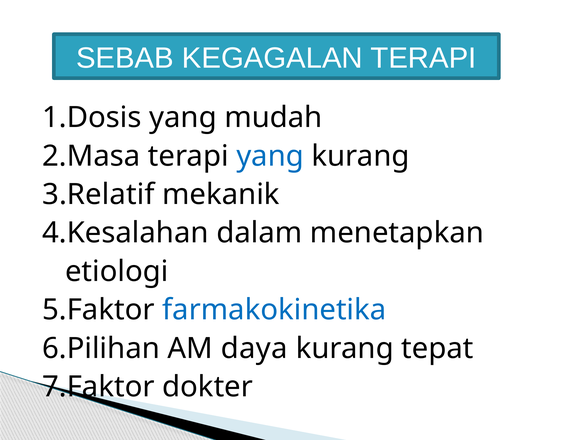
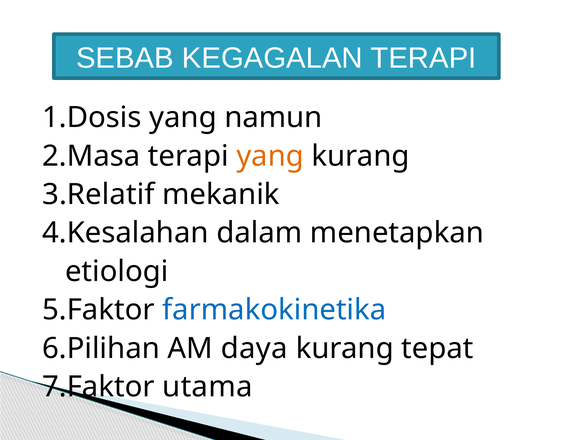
mudah: mudah -> namun (273, 118)
yang colour: blue -> orange (270, 156)
dokter: dokter -> utama (207, 387)
